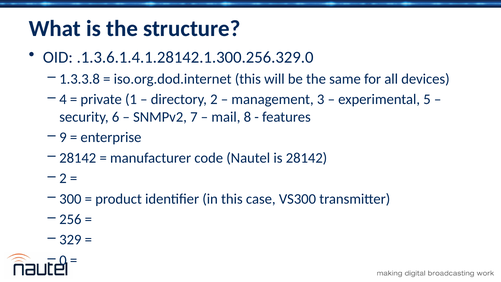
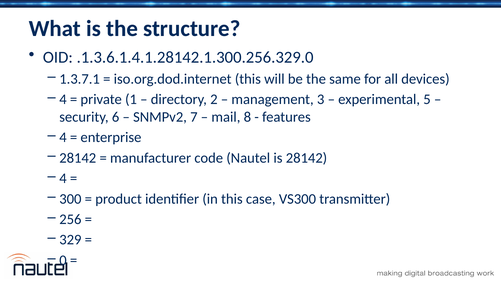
1.3.3.8: 1.3.3.8 -> 1.3.7.1 (80, 79)
9: 9 -> 4 (63, 137)
2: 2 -> 4 (63, 178)
